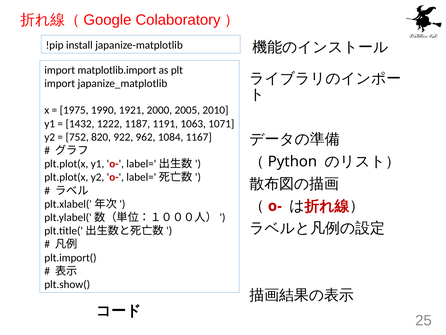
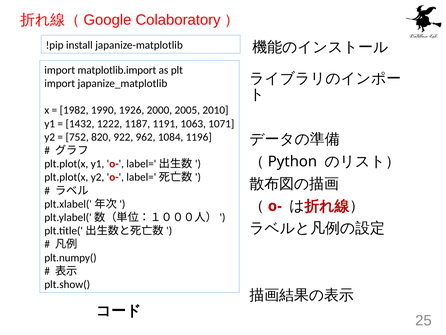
1975: 1975 -> 1982 (74, 110)
1921: 1921 -> 1926 (132, 110)
1167: 1167 -> 1196 (199, 137)
plt.import(: plt.import( -> plt.numpy( (70, 257)
